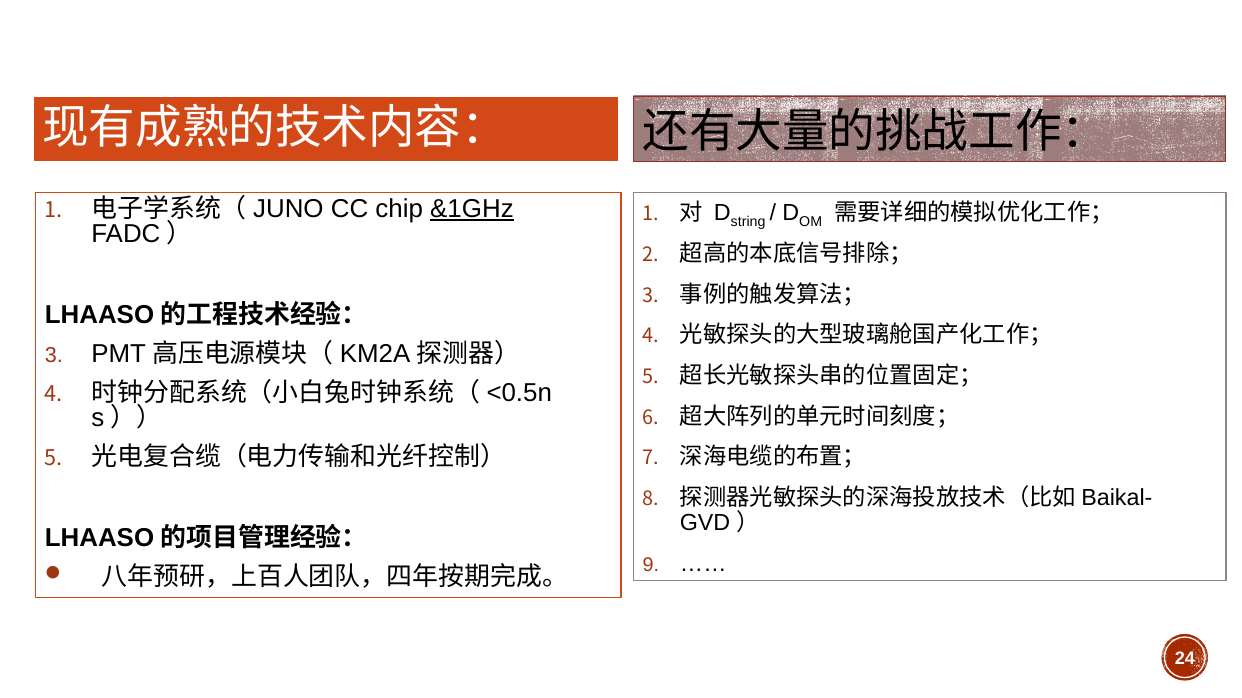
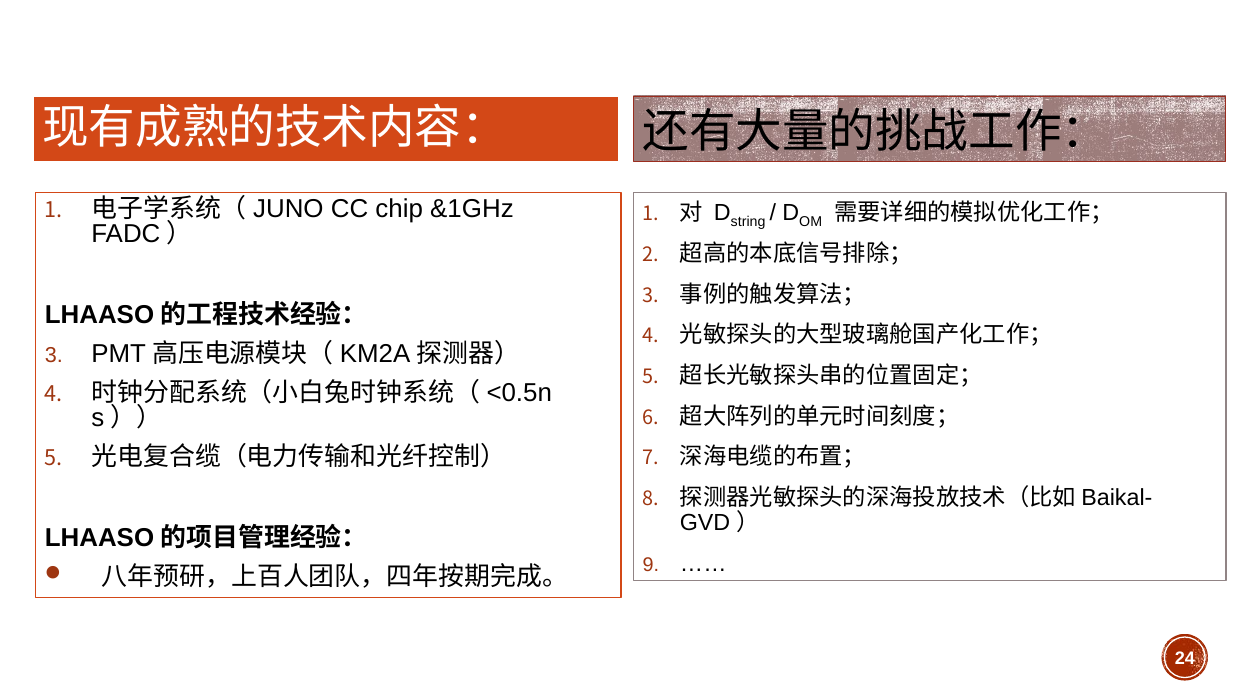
&1GHz underline: present -> none (472, 209)
